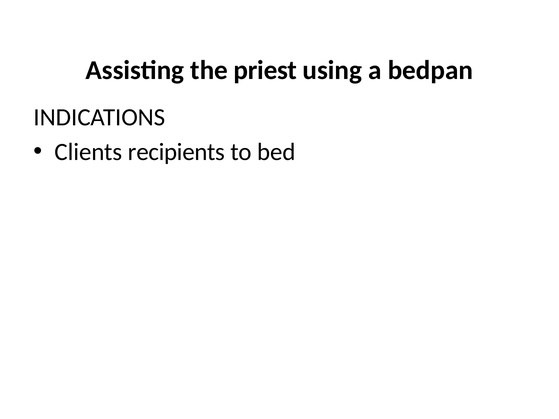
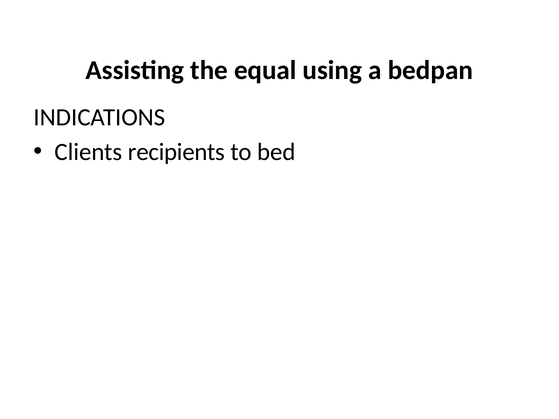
priest: priest -> equal (265, 70)
